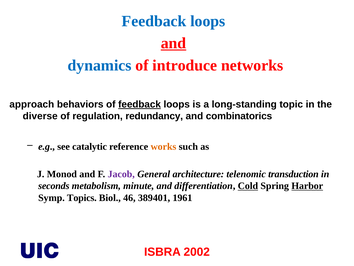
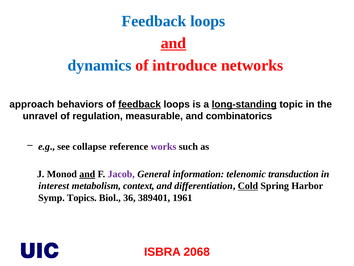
long-standing underline: none -> present (244, 104)
diverse: diverse -> unravel (40, 116)
redundancy: redundancy -> measurable (154, 116)
catalytic: catalytic -> collapse (89, 146)
works colour: orange -> purple (163, 146)
and underline: none -> present (87, 174)
architecture: architecture -> information (198, 174)
seconds: seconds -> interest (54, 186)
minute: minute -> context (139, 186)
Harbor underline: present -> none (307, 186)
46: 46 -> 36 (129, 197)
2002: 2002 -> 2068 (197, 251)
